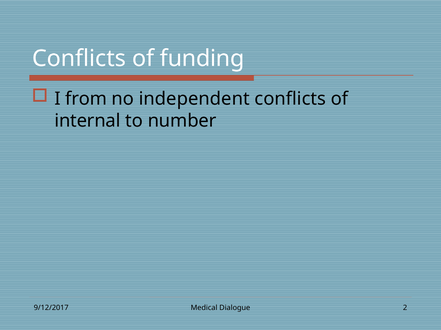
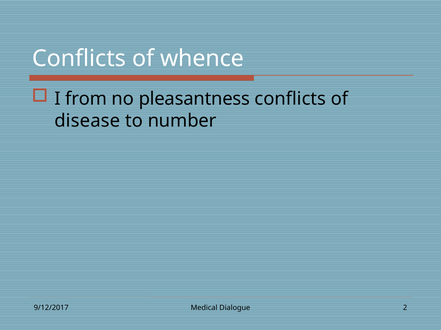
funding: funding -> whence (202, 59)
independent: independent -> pleasantness (194, 99)
internal: internal -> disease (87, 121)
